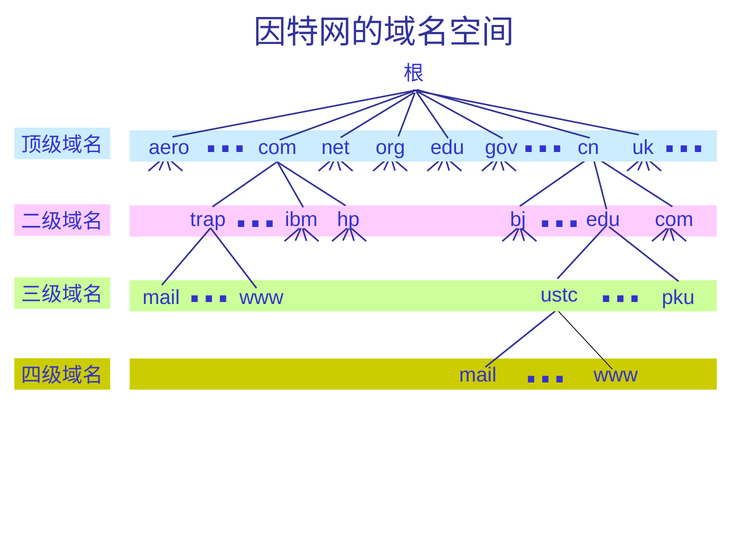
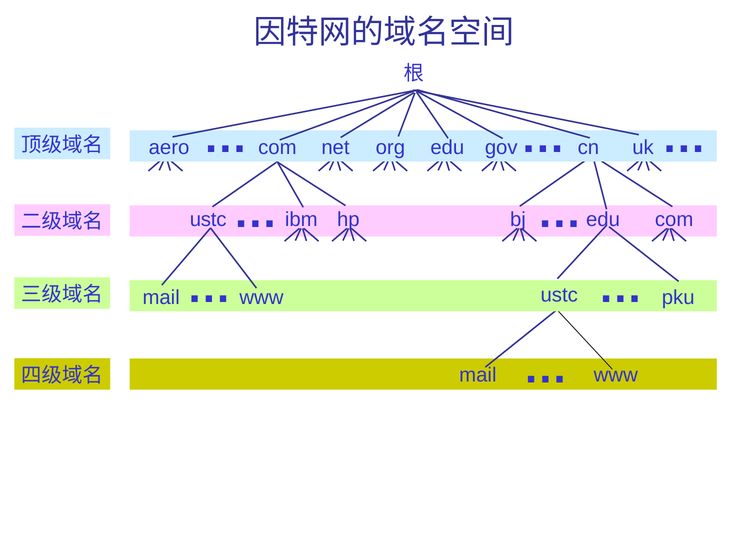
trap: trap -> ustc (208, 220)
